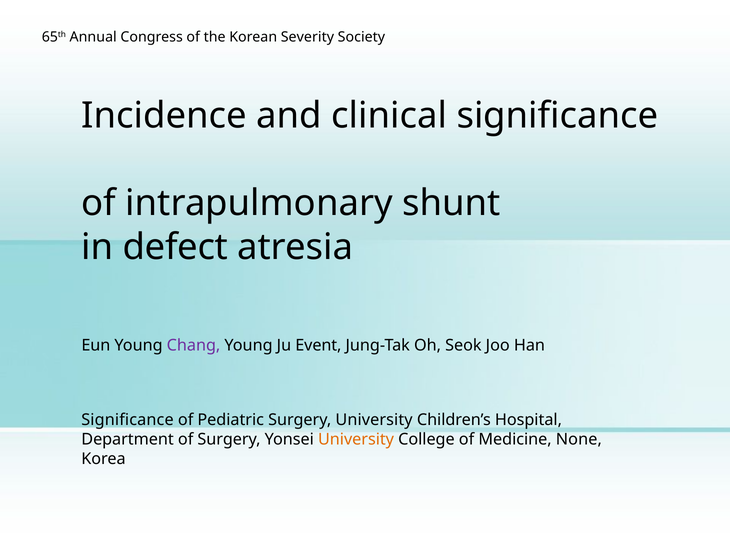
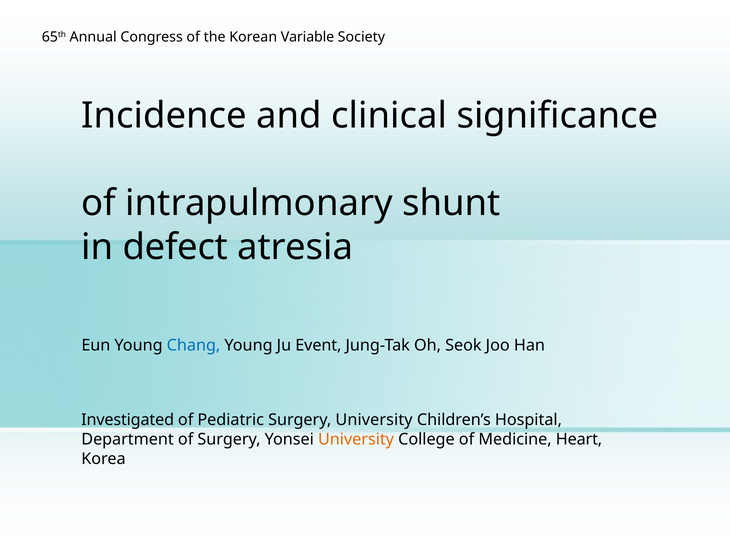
Severity: Severity -> Variable (308, 37)
Chang colour: purple -> blue (194, 345)
Significance: Significance -> Investigated (128, 419)
None: None -> Heart (579, 439)
